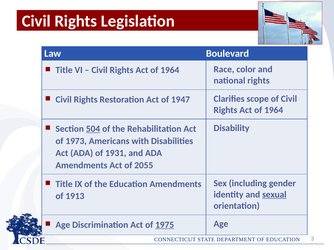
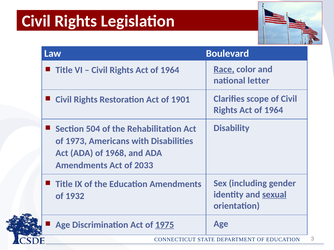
Race underline: none -> present (224, 69)
national rights: rights -> letter (259, 81)
1947: 1947 -> 1901 (180, 100)
504 underline: present -> none (93, 129)
1931: 1931 -> 1968 (116, 153)
2055: 2055 -> 2033 (144, 166)
1913: 1913 -> 1932 (75, 197)
